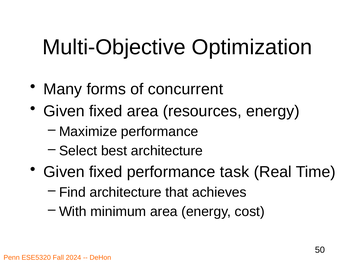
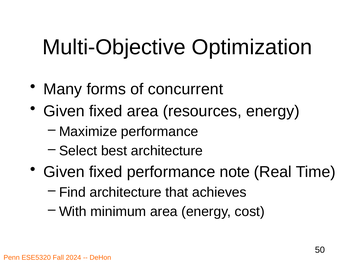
task: task -> note (235, 172)
